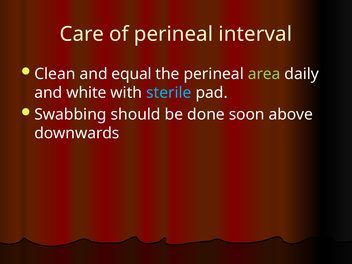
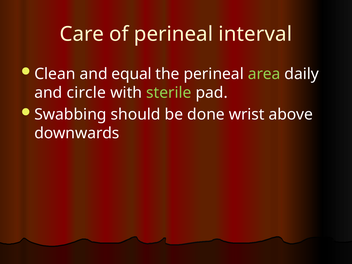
white: white -> circle (86, 93)
sterile colour: light blue -> light green (169, 93)
soon: soon -> wrist (247, 115)
